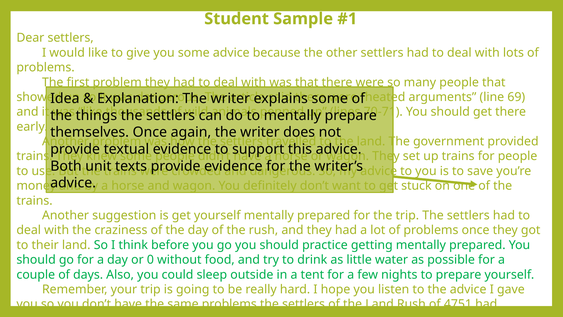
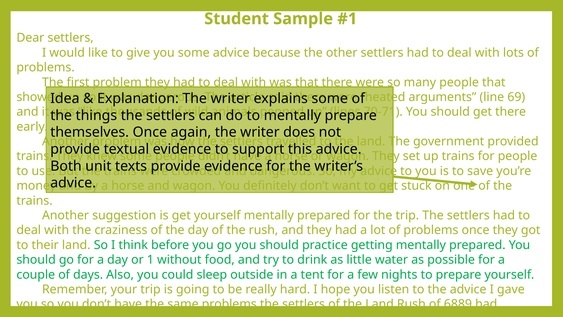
0: 0 -> 1 (150, 260)
4751: 4751 -> 6889 (458, 304)
